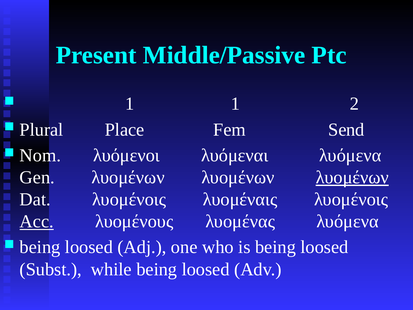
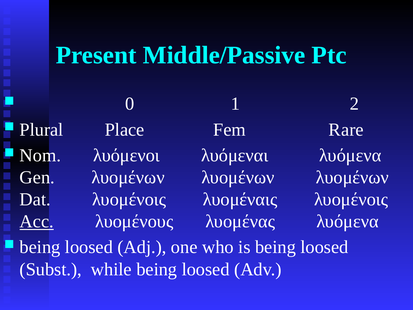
1: 1 -> 0 (130, 104)
Send: Send -> Rare (346, 130)
λυομένων underline: present -> none (352, 177)
